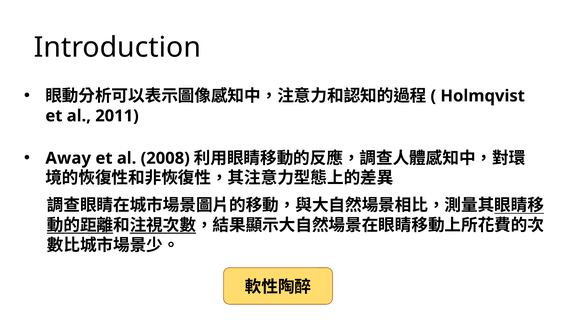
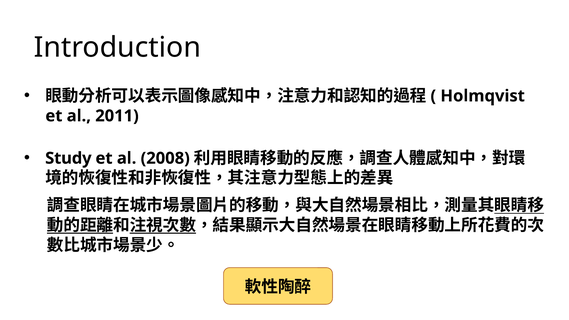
Away: Away -> Study (68, 158)
